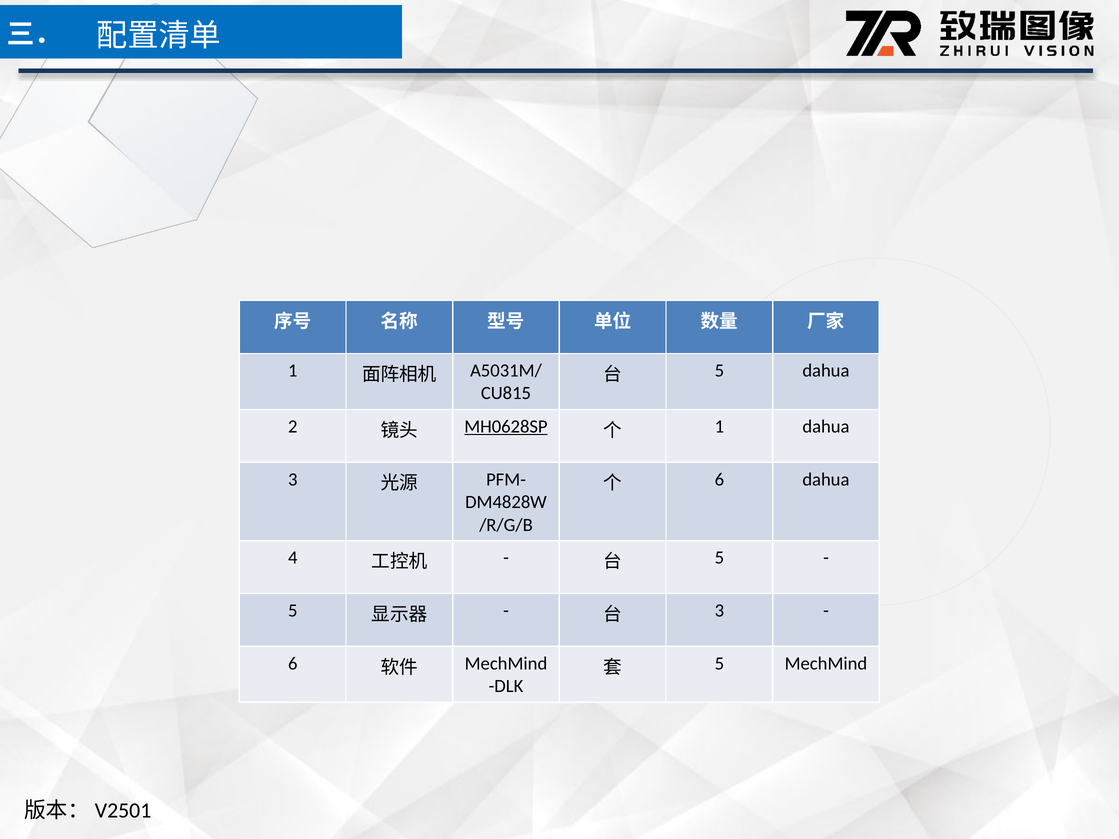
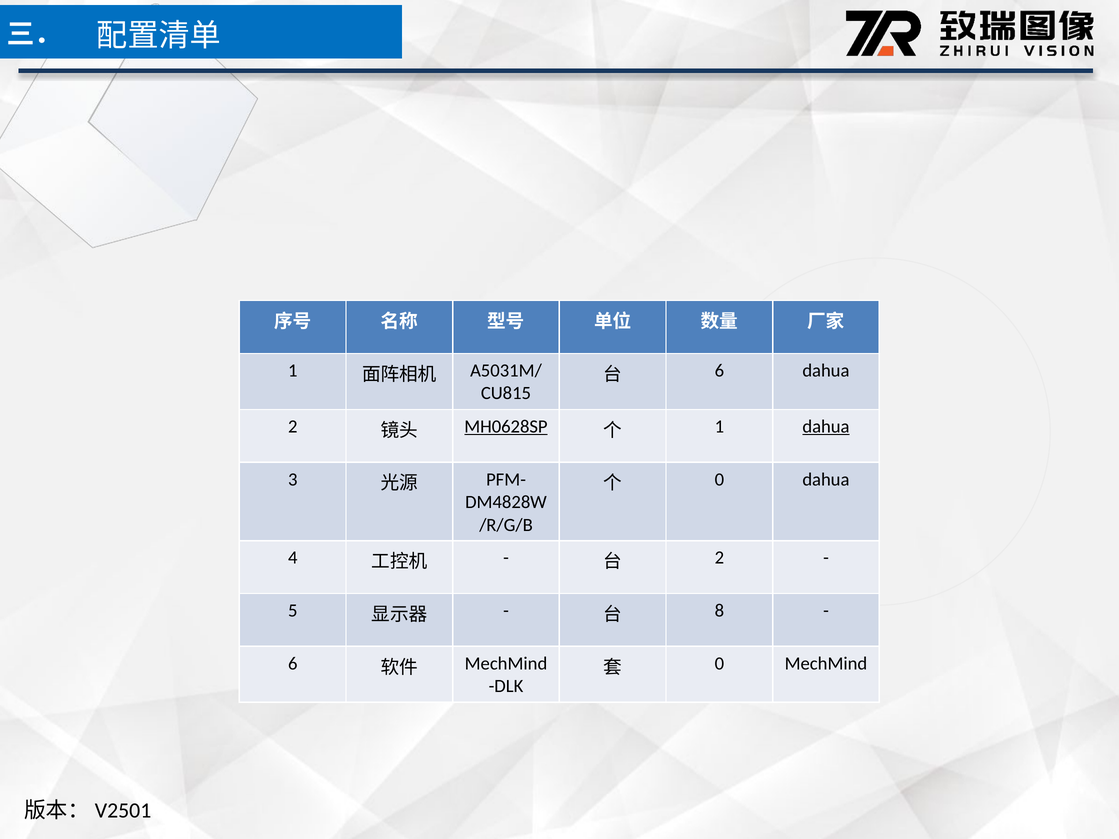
5: 5 -> 6 (719, 371)
dahua underline: none -> present (826, 427)
6: 6 -> 0 (719, 480)
5: 5 -> 2 (719, 558)
3: 3 -> 8 (719, 611)
5: 5 -> 0 (719, 664)
